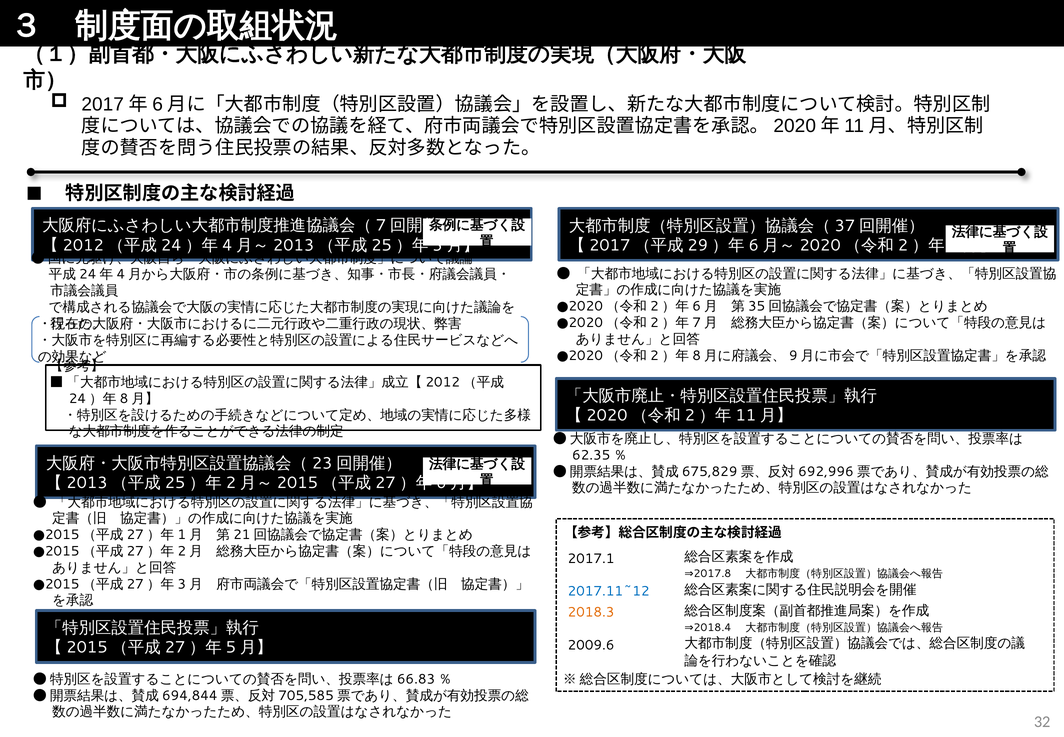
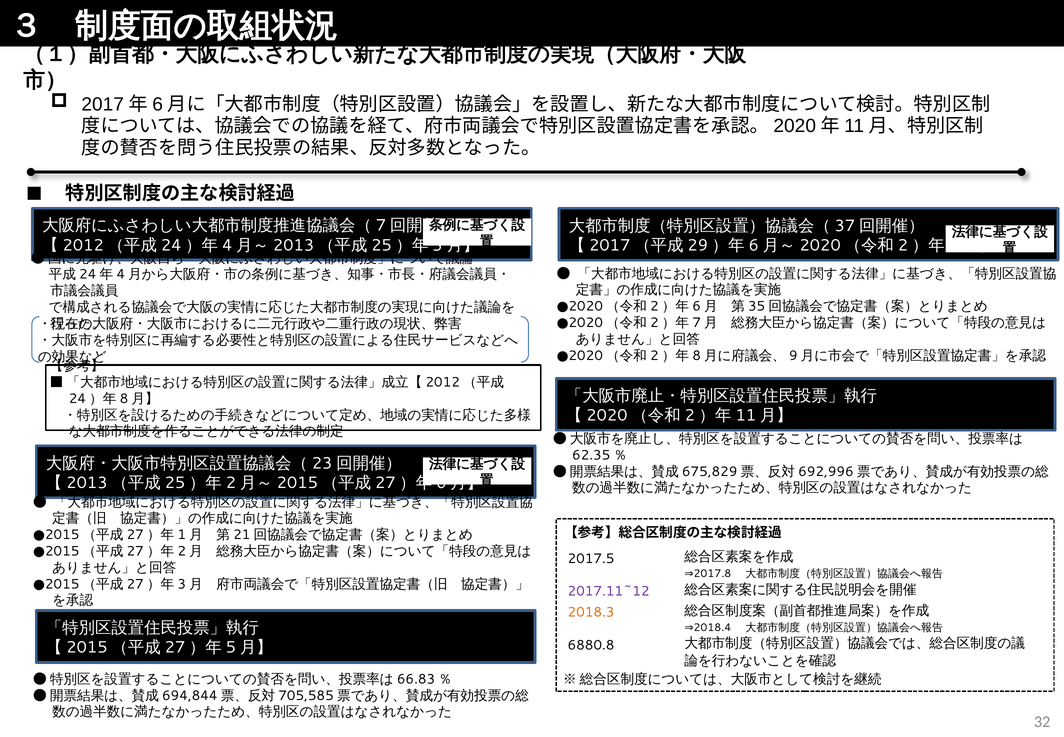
2017.1: 2017.1 -> 2017.5 (591, 558)
2017.11~12 colour: blue -> purple (609, 591)
2009.6: 2009.6 -> 6880.8 (591, 645)
